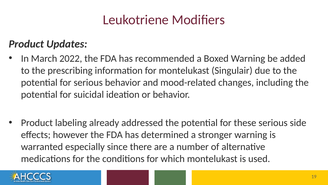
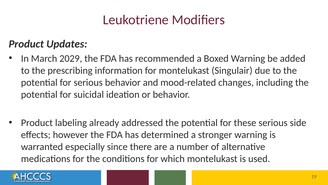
2022: 2022 -> 2029 (71, 58)
